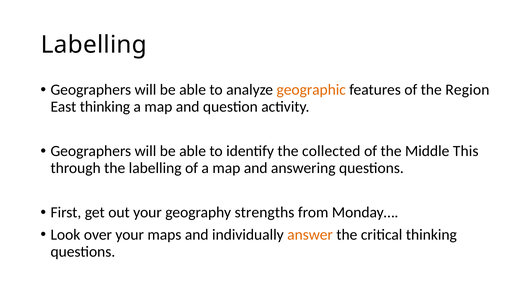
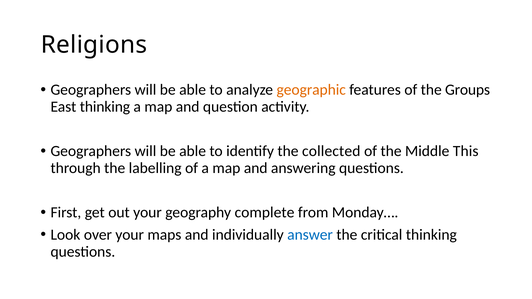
Labelling: Labelling -> Religions (94, 45)
Region: Region -> Groups (468, 90)
strengths: strengths -> complete (265, 213)
answer colour: orange -> blue (310, 235)
